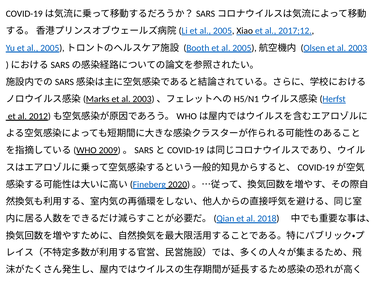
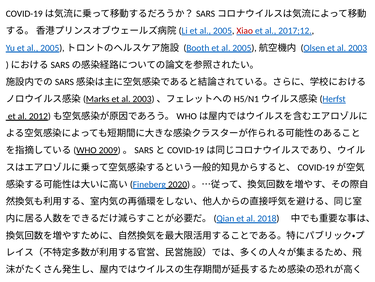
Xiao colour: black -> red (245, 31)
